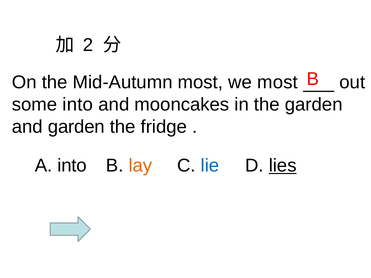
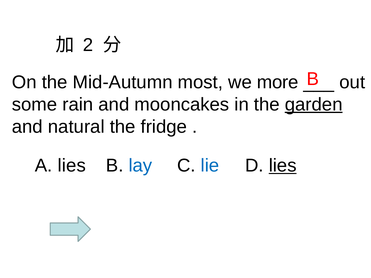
we most: most -> more (278, 82)
some into: into -> rain (78, 105)
garden underline: none -> present (314, 105)
and garden: garden -> natural (76, 127)
A into: into -> lies (72, 166)
lay colour: orange -> blue (140, 166)
